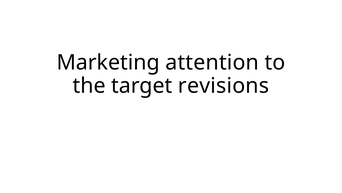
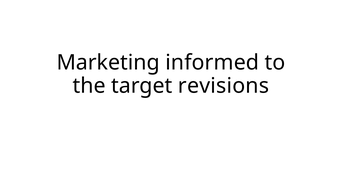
attention: attention -> informed (212, 62)
